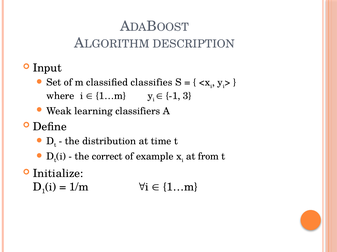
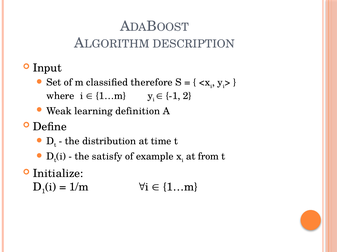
classifies: classifies -> therefore (152, 83)
3: 3 -> 2 (187, 96)
classifiers: classifiers -> definition (138, 111)
correct: correct -> satisfy (107, 157)
